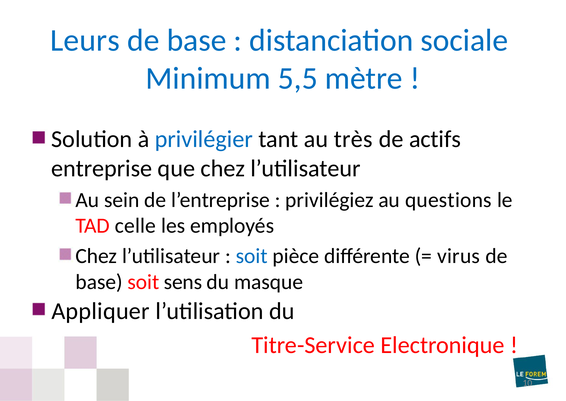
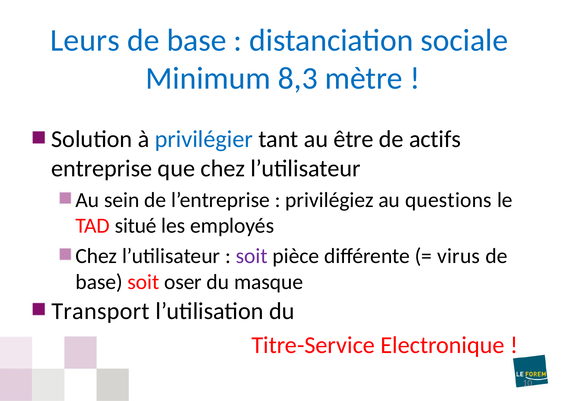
5,5: 5,5 -> 8,3 (298, 78)
très: très -> être (354, 139)
celle: celle -> situé (136, 226)
soit colour: blue -> purple (252, 256)
sens: sens -> oser (183, 282)
Appliquer: Appliquer -> Transport (101, 311)
